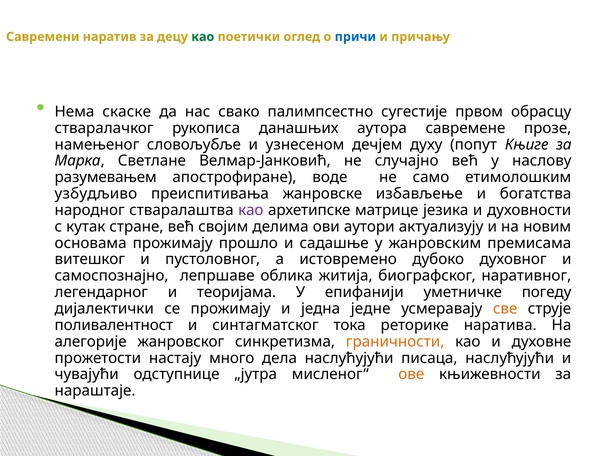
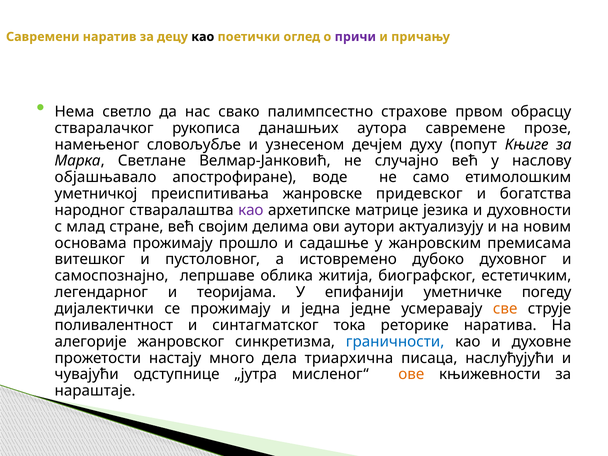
као colour: green -> black (203, 37)
причи colour: blue -> purple (355, 37)
скаске: скаске -> светло (127, 112)
сугестије: сугестије -> страхове (414, 112)
разумевањем: разумевањем -> објашњавало (106, 177)
узбудљиво: узбудљиво -> уметничкој (96, 194)
избављење: избављење -> придевског (419, 194)
кутак: кутак -> млад (86, 227)
наративног: наративног -> естетичким (526, 276)
граничности colour: orange -> blue (395, 342)
дела наслућујући: наслућујући -> триархична (349, 358)
